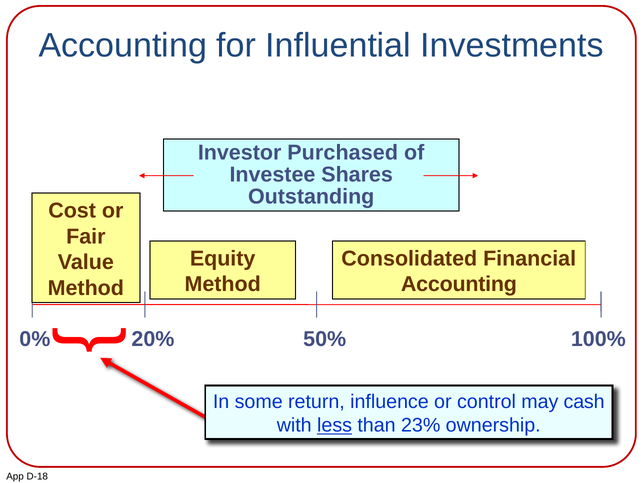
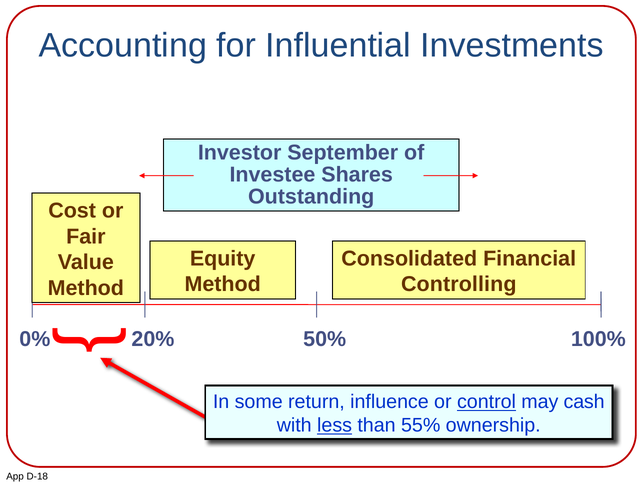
Purchased: Purchased -> September (343, 153)
Accounting: Accounting -> Controlling (459, 284)
control underline: none -> present (487, 402)
23%: 23% -> 55% (421, 425)
